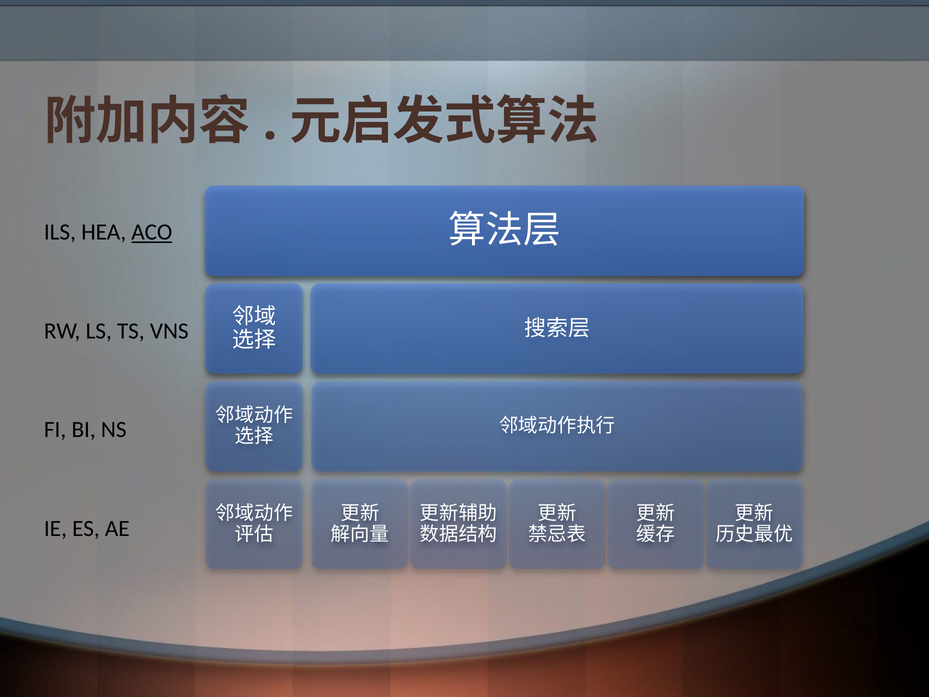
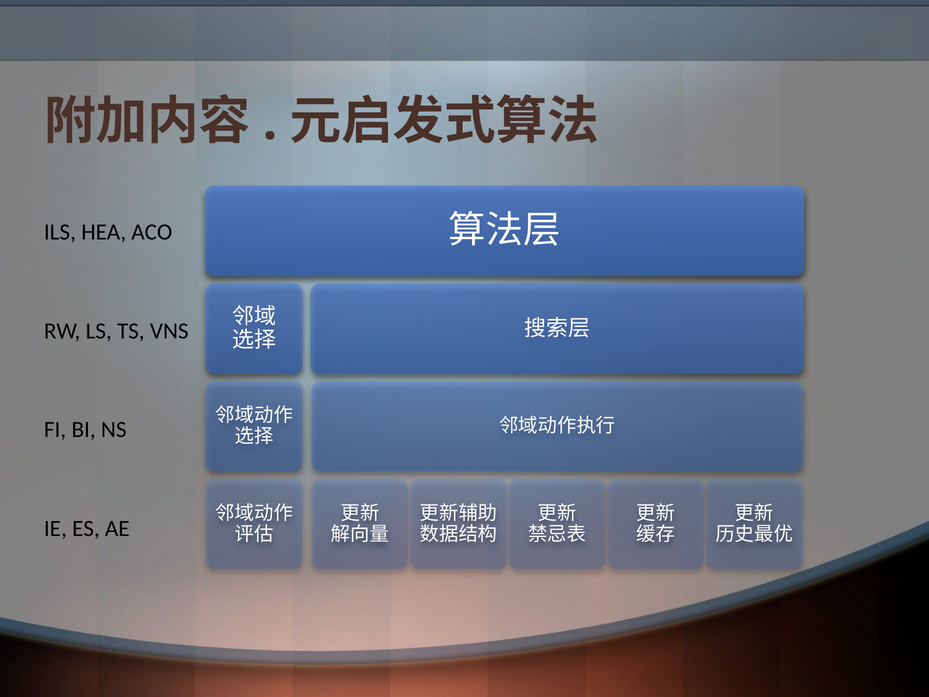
ACO underline: present -> none (152, 232)
